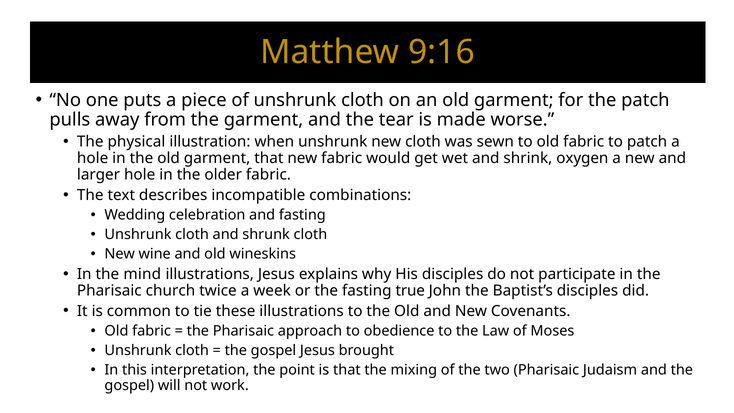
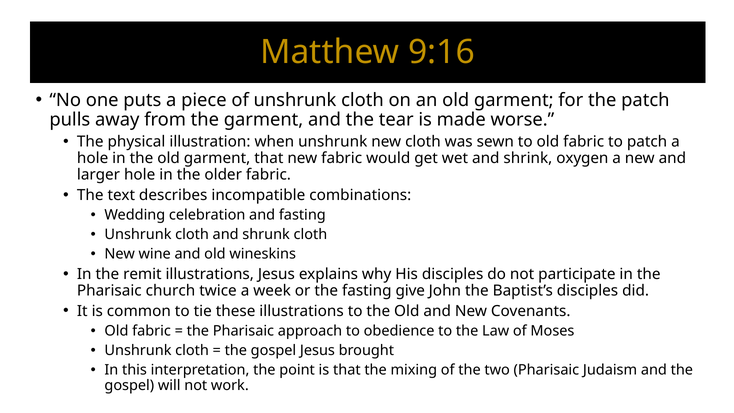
mind: mind -> remit (142, 274)
true: true -> give (410, 291)
